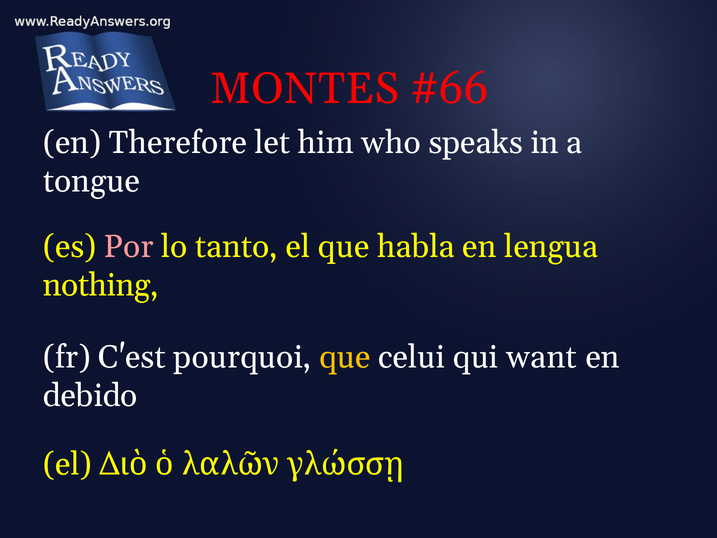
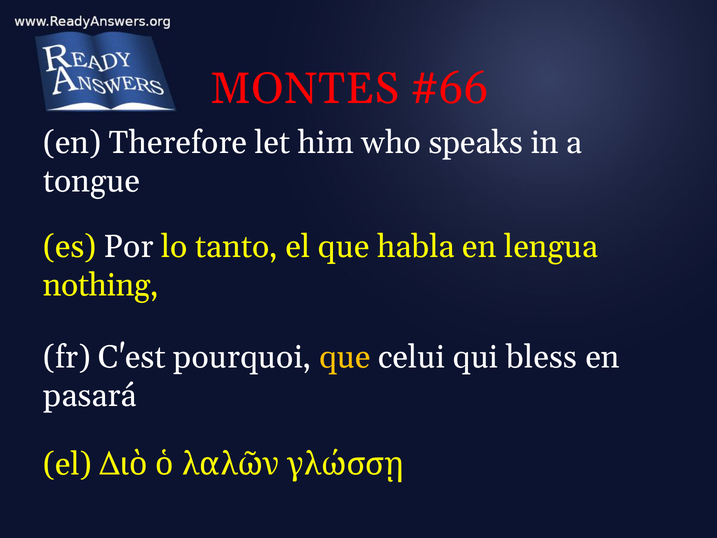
Por colour: pink -> white (129, 247)
want: want -> bless (542, 357)
debido: debido -> pasará (90, 396)
